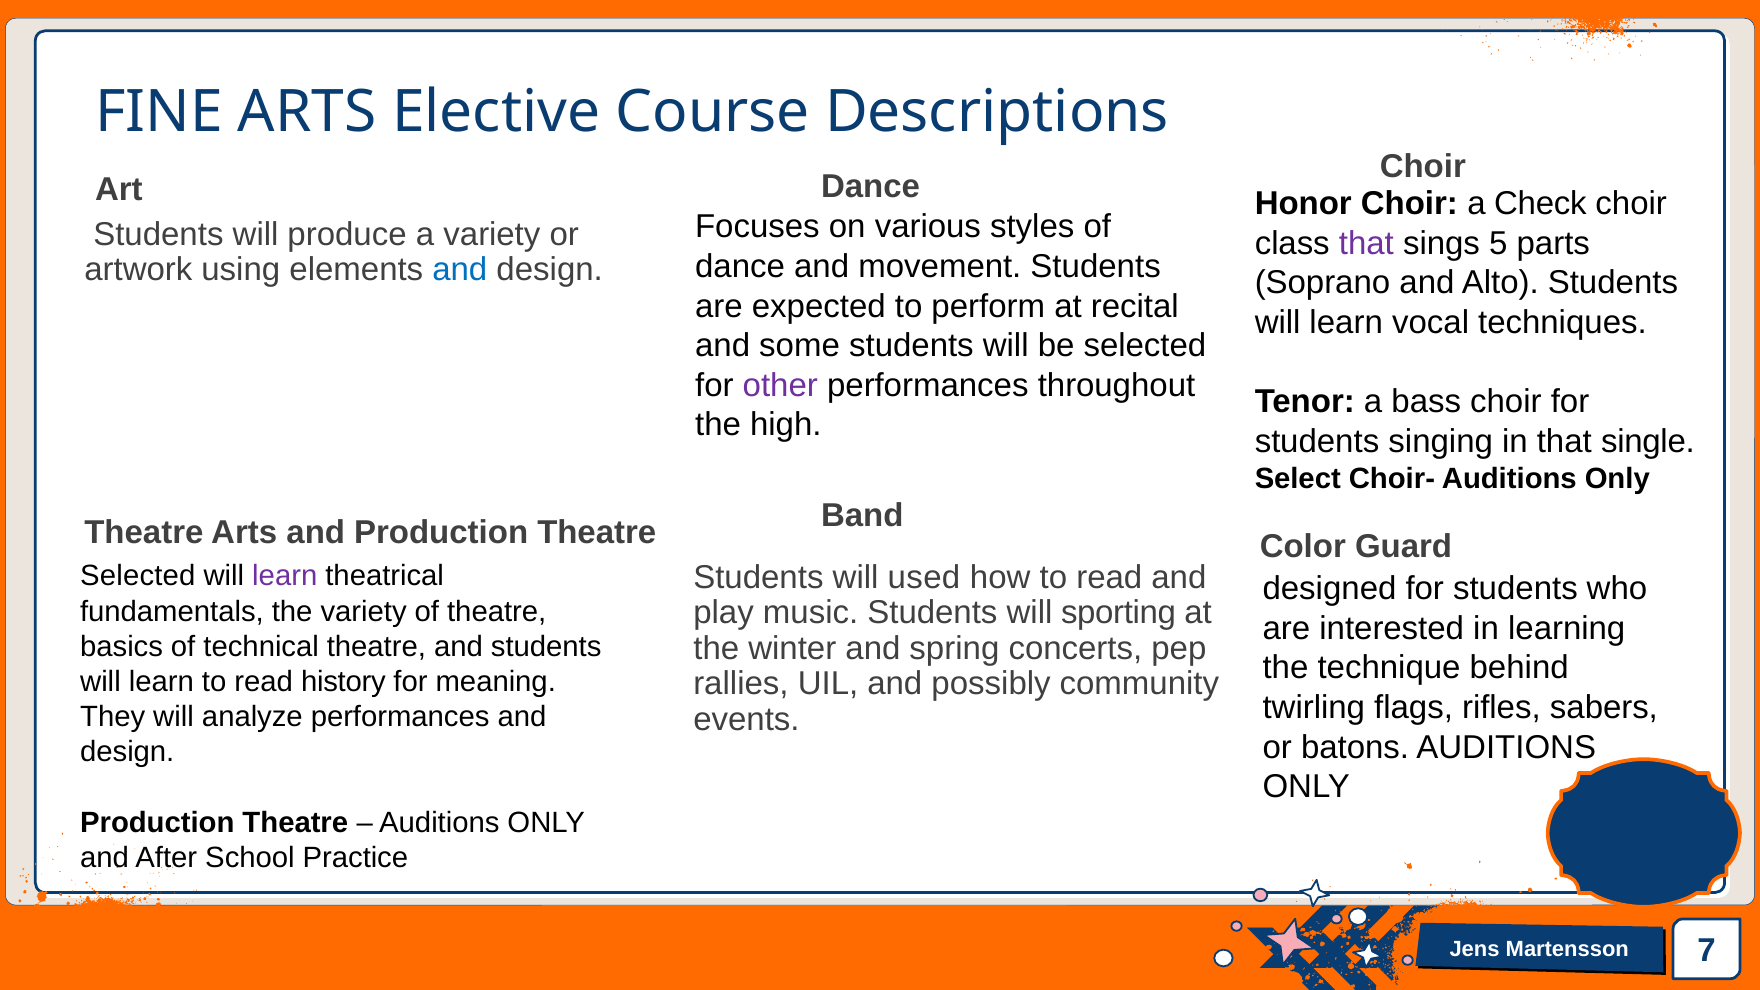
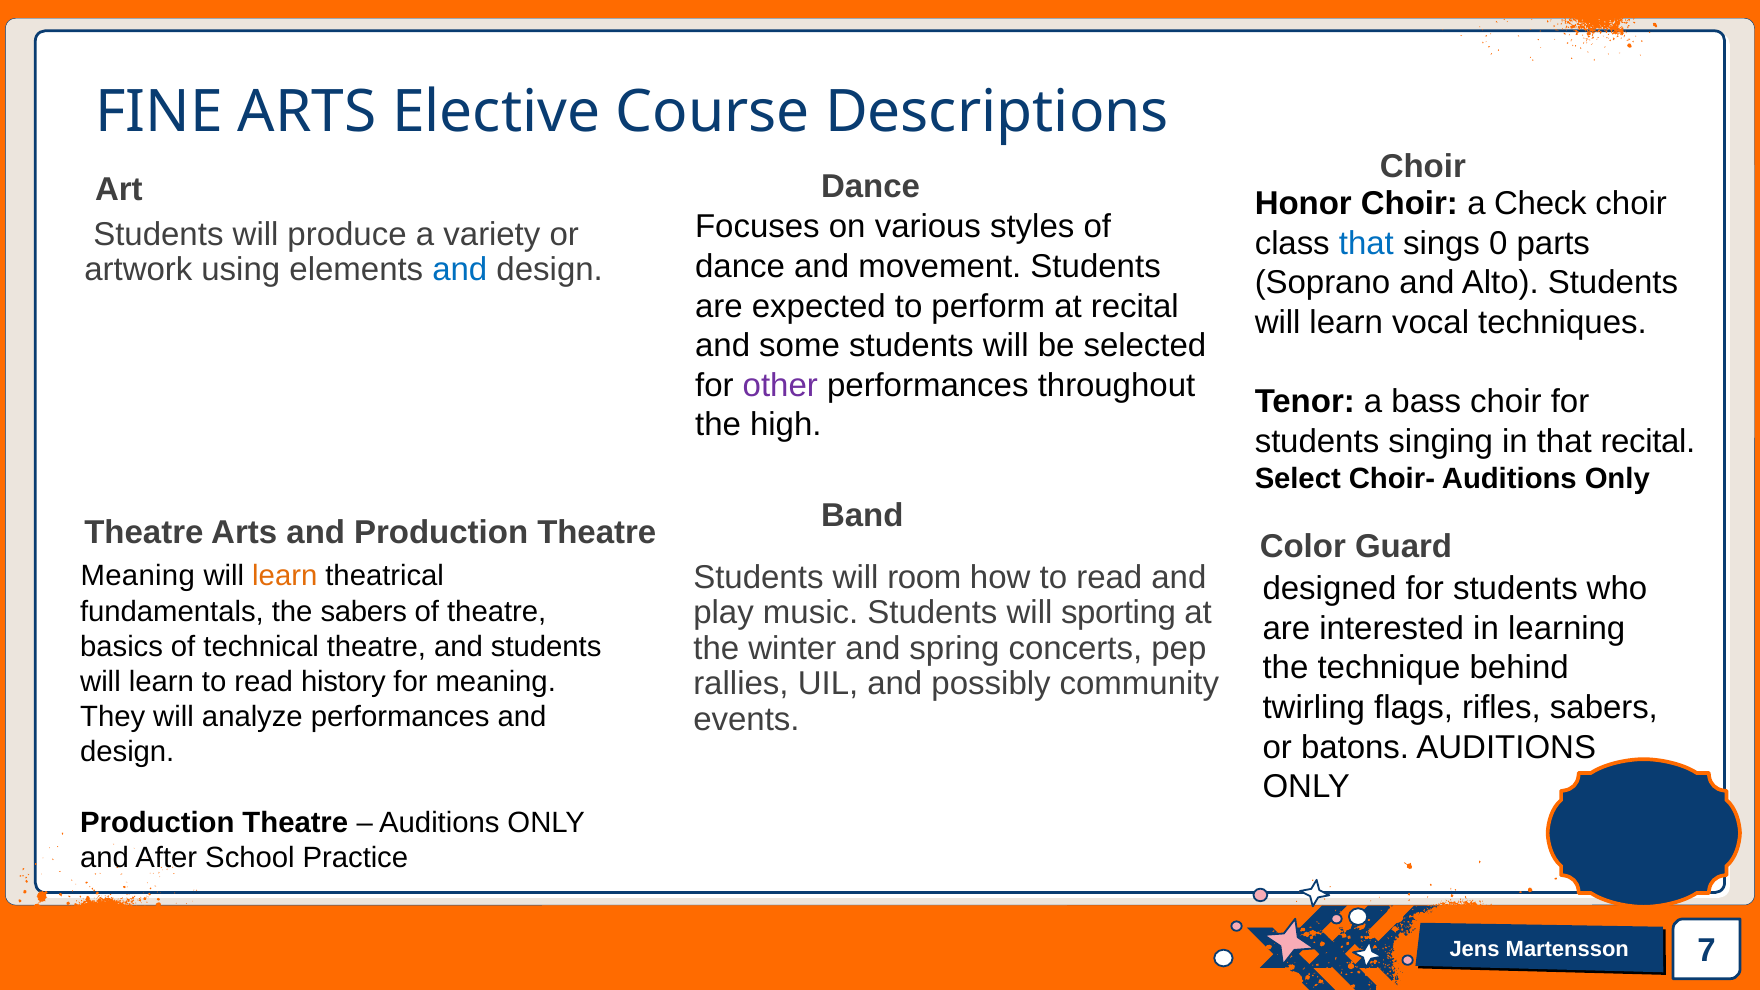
that colour: purple -> blue (1366, 243)
5: 5 -> 0 (1498, 243)
that single: single -> recital (1648, 441)
used: used -> room (924, 577)
Selected: Selected -> Meaning (138, 576)
learn colour: purple -> orange (285, 576)
the variety: variety -> sabers (364, 611)
